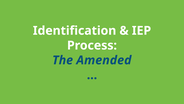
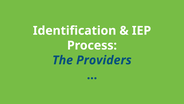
Amended: Amended -> Providers (104, 60)
